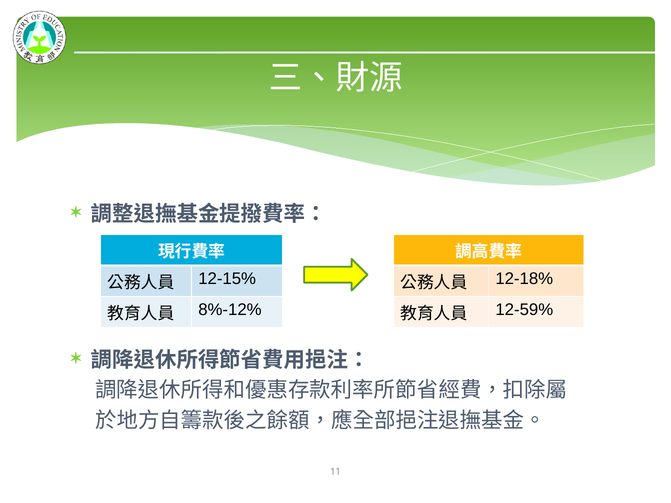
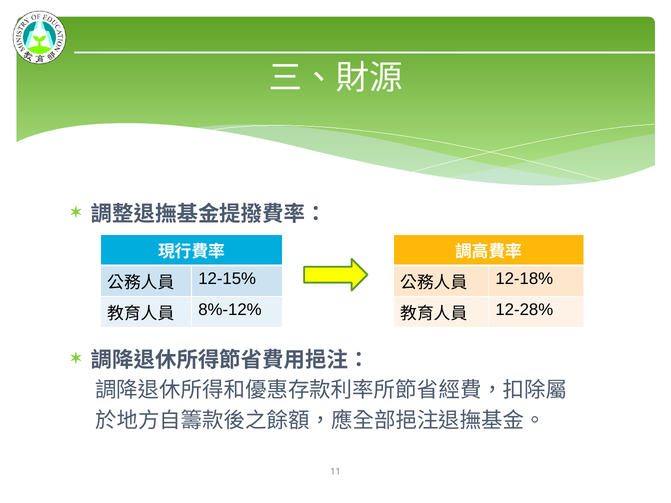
12-59%: 12-59% -> 12-28% (524, 310)
